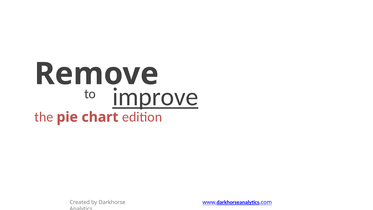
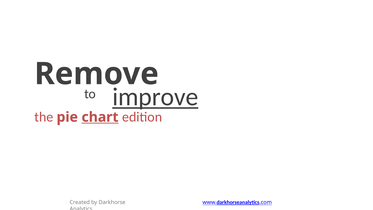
chart underline: none -> present (100, 117)
